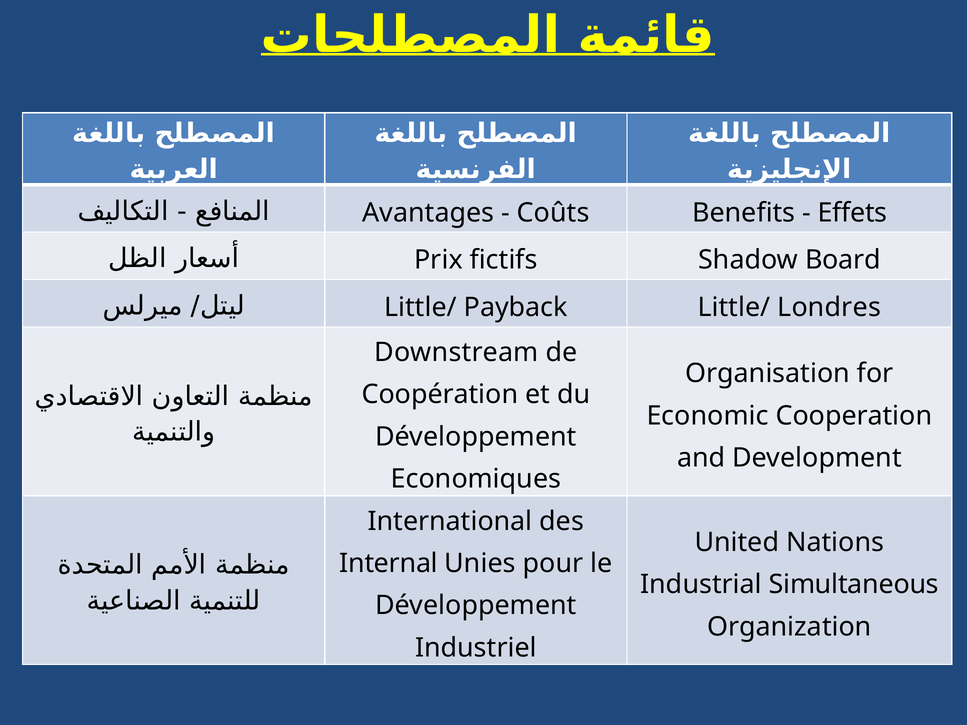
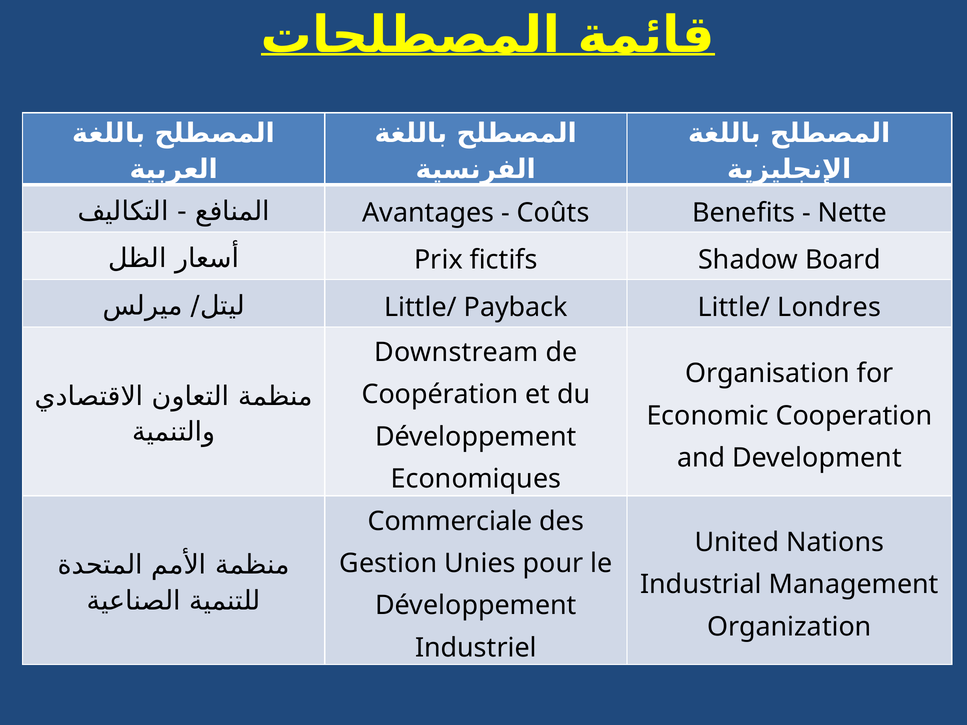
Effets: Effets -> Nette (852, 213)
International: International -> Commerciale (450, 521)
Internal: Internal -> Gestion (388, 564)
Simultaneous: Simultaneous -> Management (854, 585)
